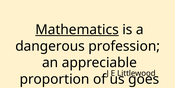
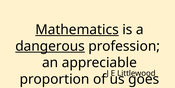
dangerous underline: none -> present (50, 46)
